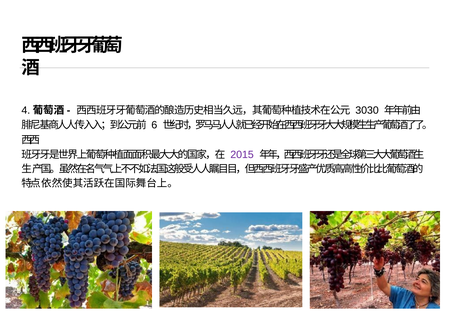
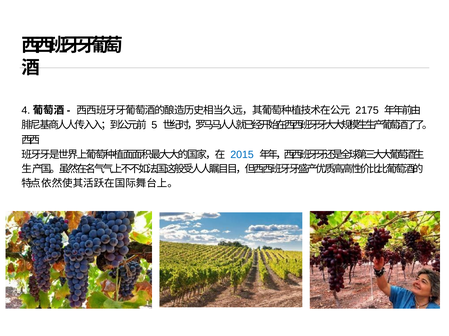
3030: 3030 -> 2175 (367, 111)
6: 6 -> 5 (154, 125)
2015 colour: purple -> blue (242, 155)
